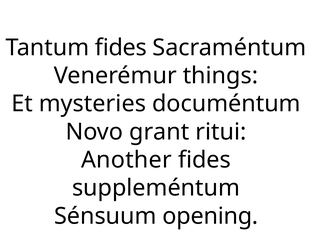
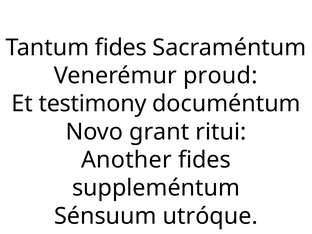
things: things -> proud (220, 76)
mysteries: mysteries -> testimony (93, 104)
opening: opening -> utróque (210, 216)
